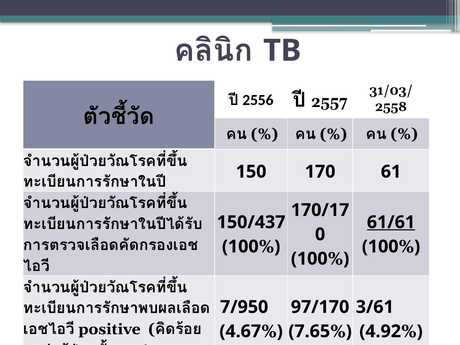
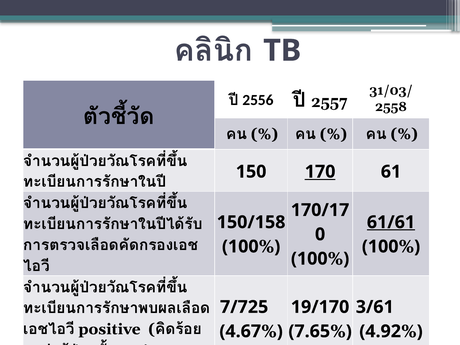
170 underline: none -> present (320, 172)
150/437: 150/437 -> 150/158 (251, 222)
7/950: 7/950 -> 7/725 (244, 307)
97/170: 97/170 -> 19/170 (320, 307)
